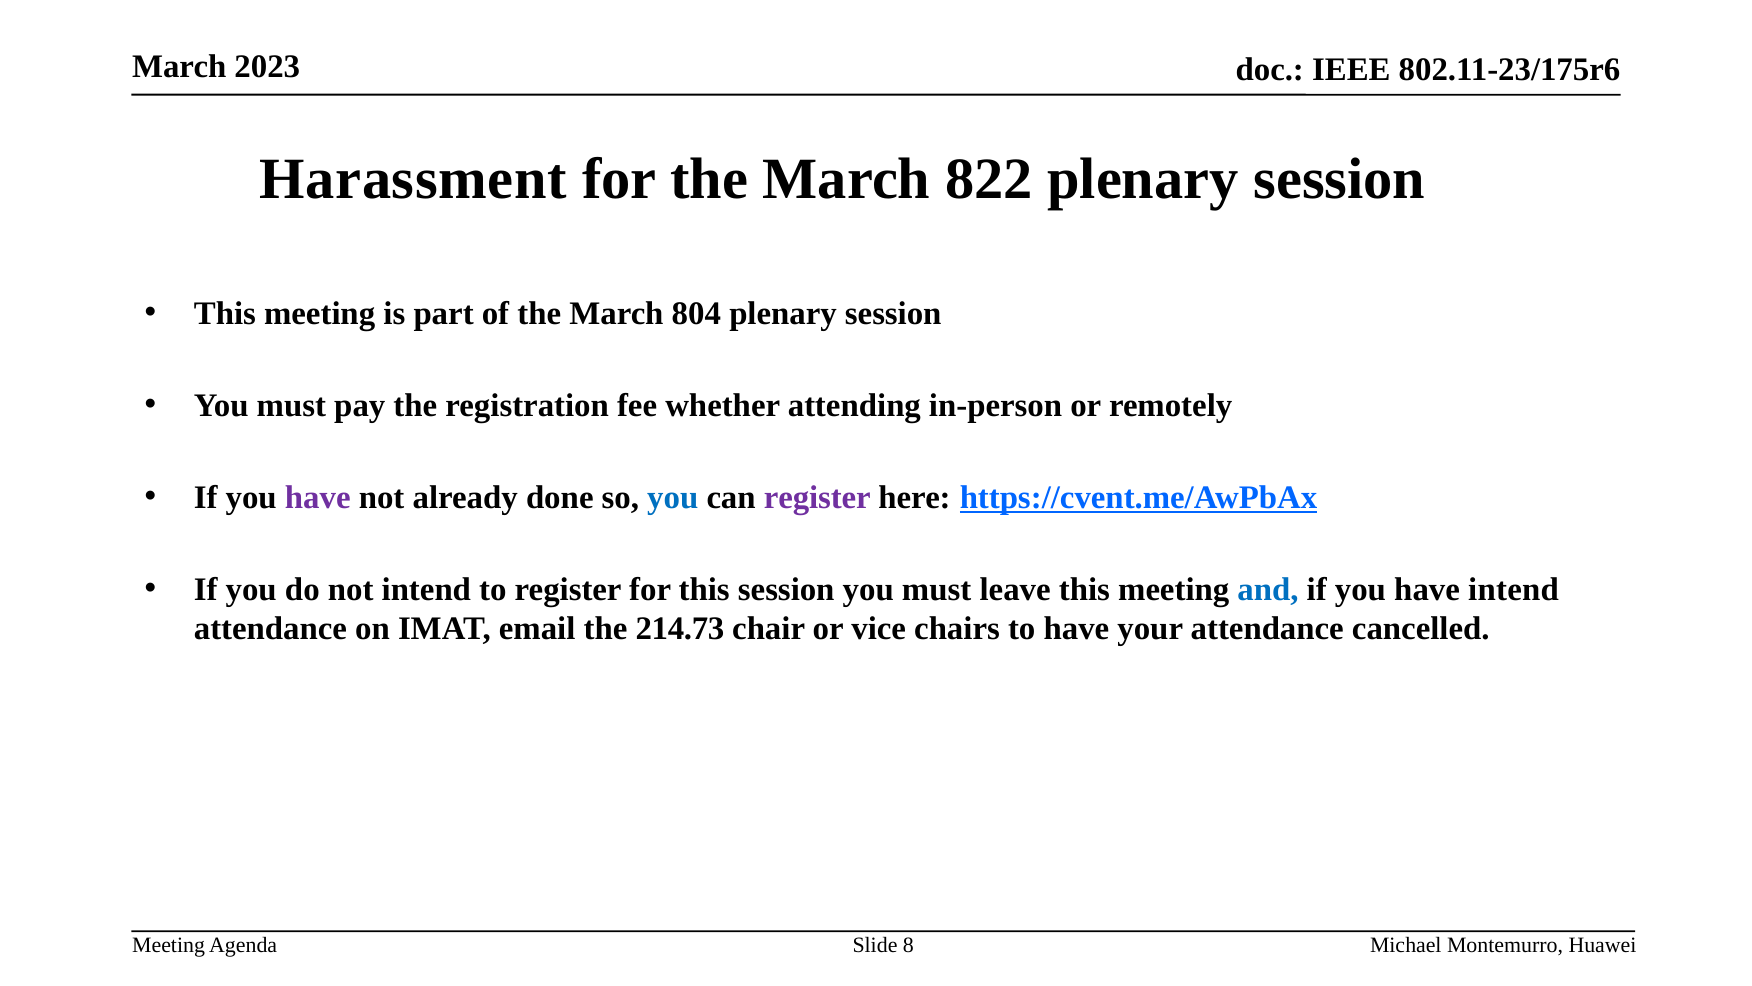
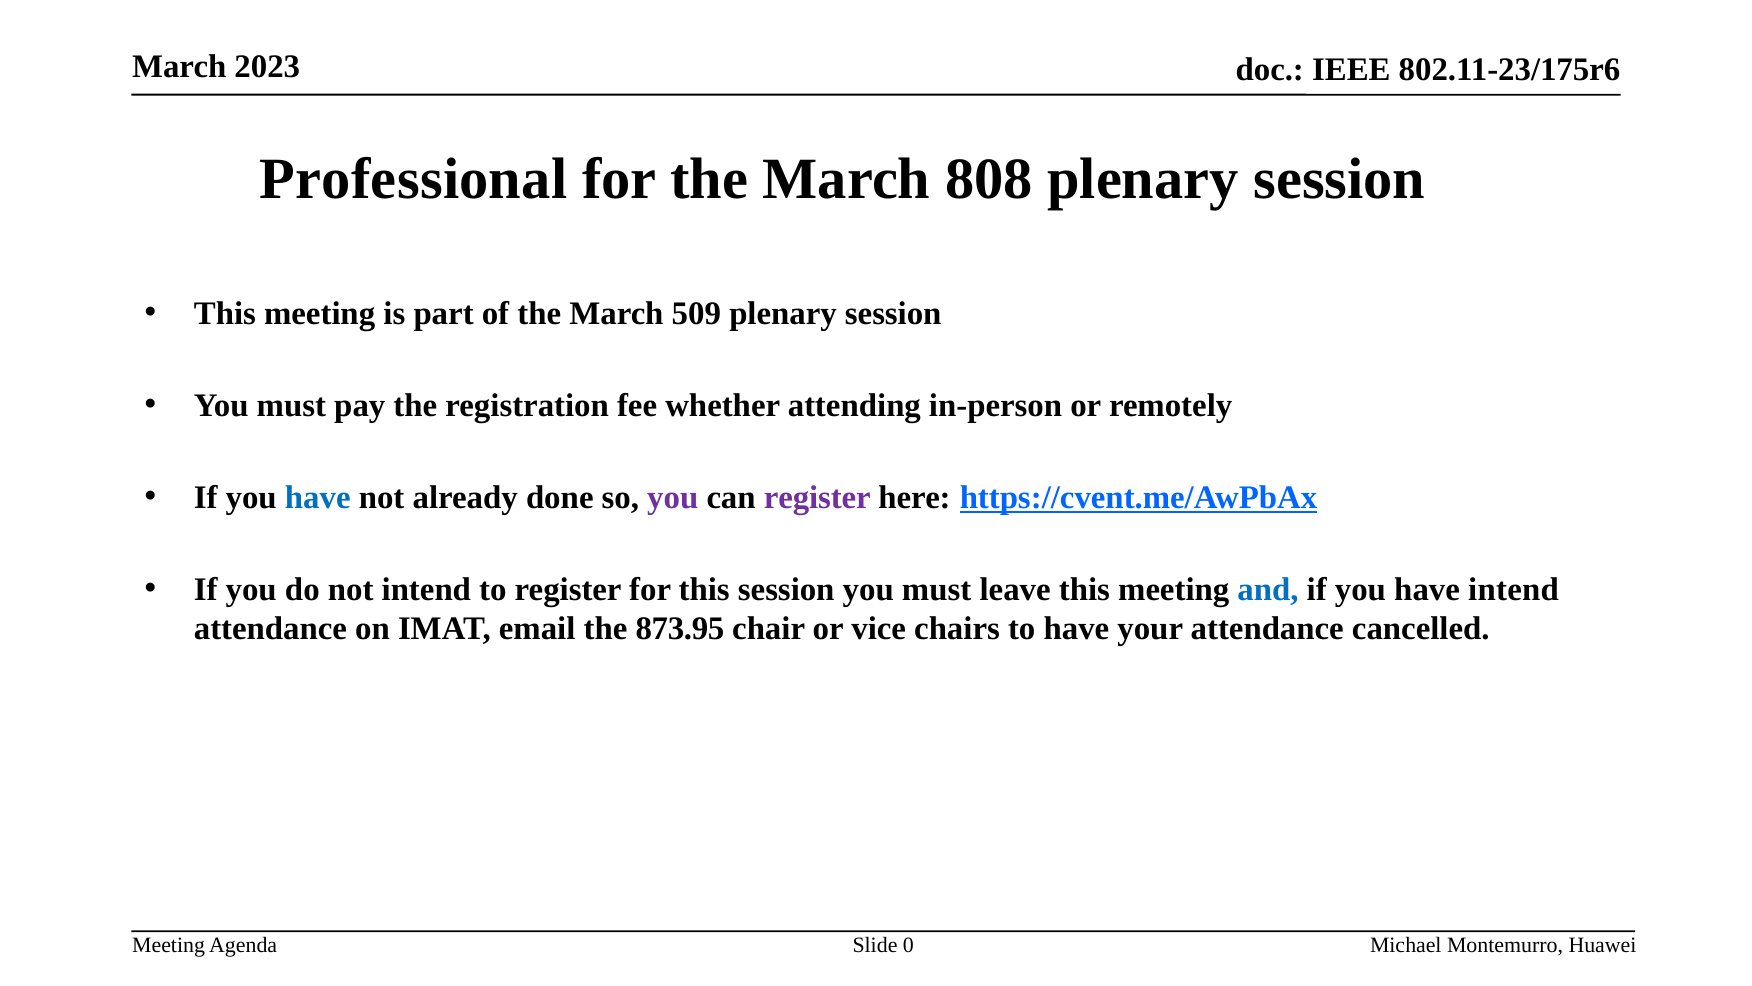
Harassment: Harassment -> Professional (414, 179)
822: 822 -> 808 (989, 179)
804: 804 -> 509 (696, 313)
have colour: purple -> blue (318, 497)
you colour: blue -> purple (673, 497)
214.73: 214.73 -> 873.95 (680, 629)
8: 8 -> 0 (908, 945)
